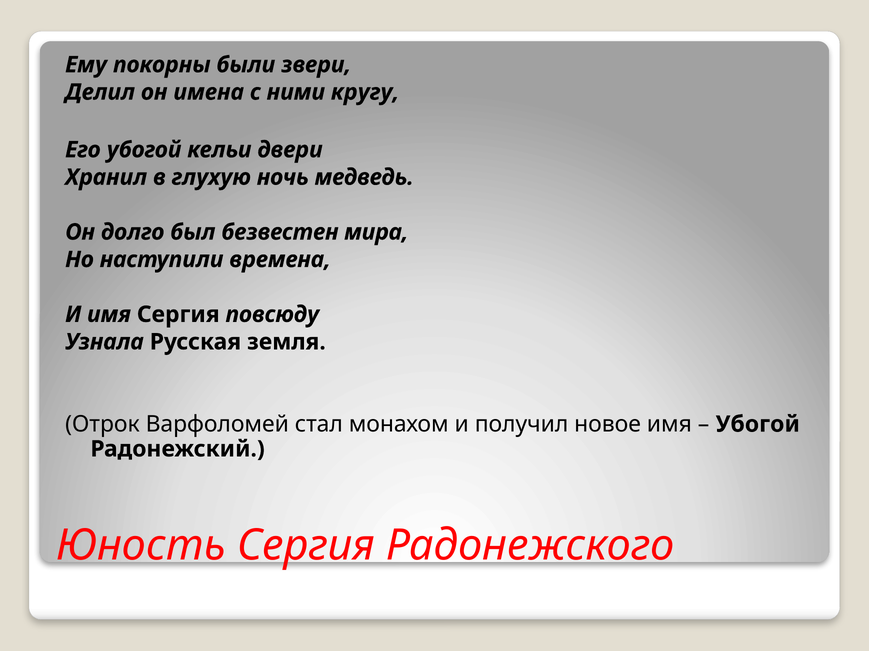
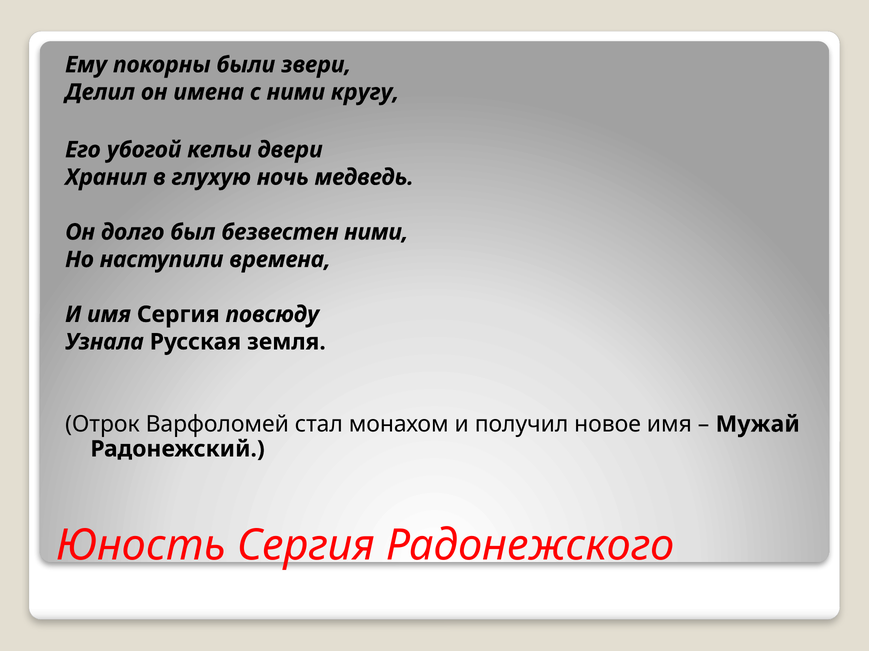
безвестен мира: мира -> ними (376, 232)
Убогой: Убогой -> Мужай (758, 425)
